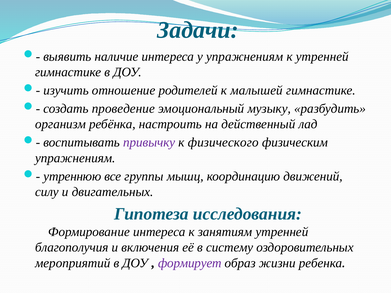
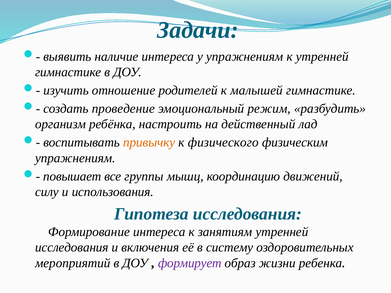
музыку: музыку -> режим (269, 109)
привычку colour: purple -> orange (149, 143)
утреннюю: утреннюю -> повышает (72, 176)
двигательных: двигательных -> использования (113, 192)
благополучия: благополучия -> исследования (72, 248)
